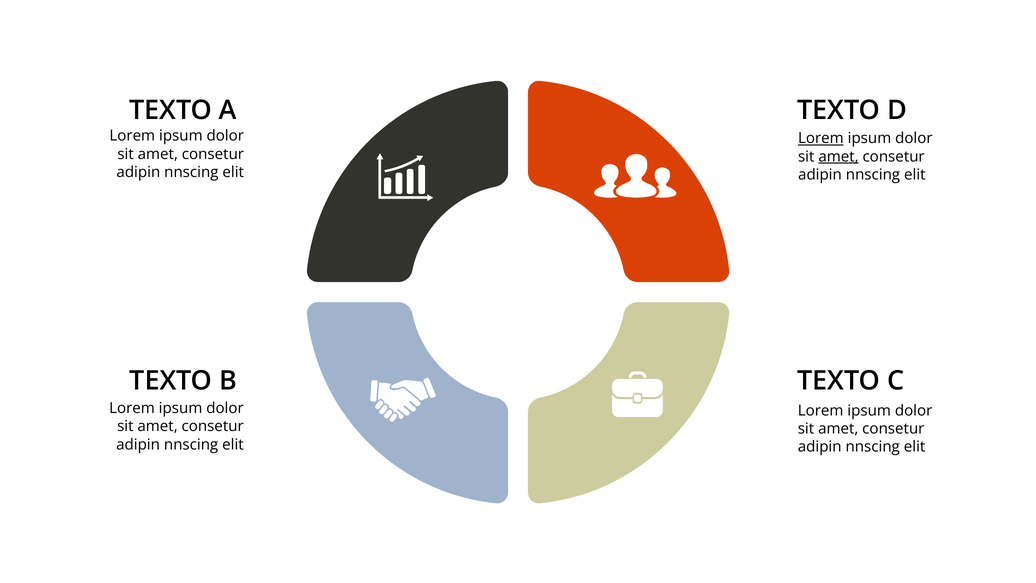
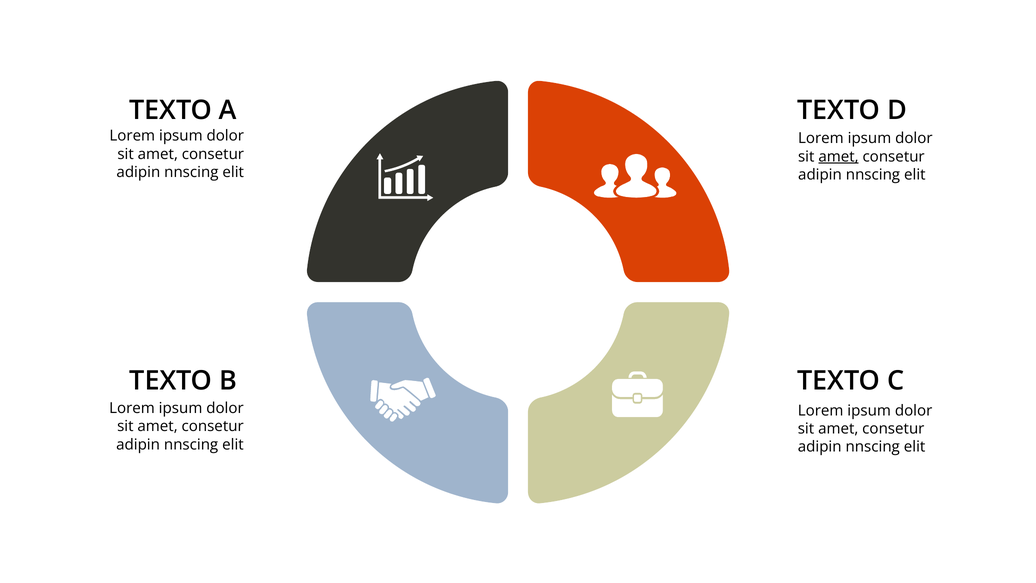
Lorem underline: present -> none (821, 138)
